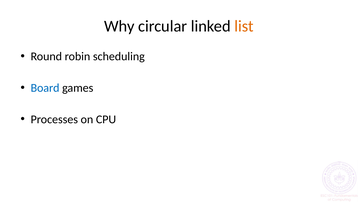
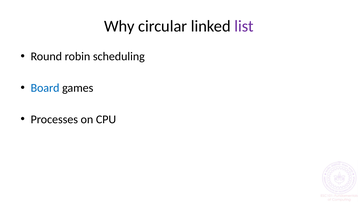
list colour: orange -> purple (244, 26)
